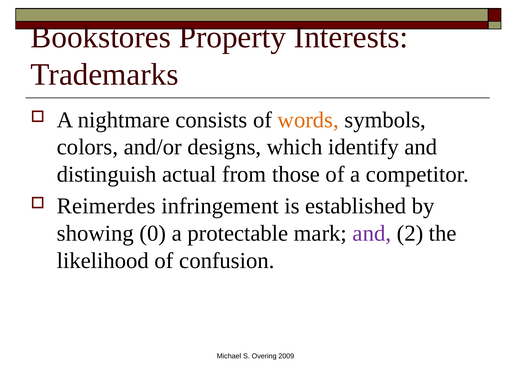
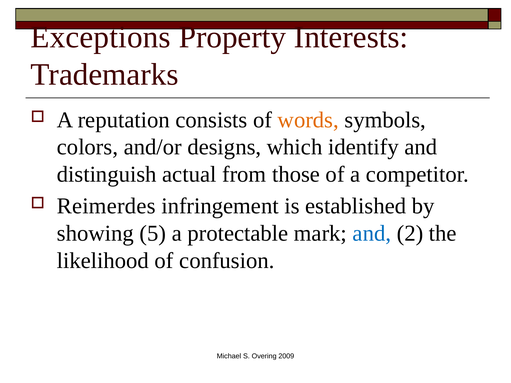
Bookstores: Bookstores -> Exceptions (101, 37)
nightmare: nightmare -> reputation (124, 120)
0: 0 -> 5 (153, 234)
and colour: purple -> blue (372, 234)
